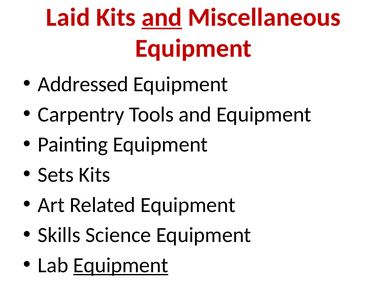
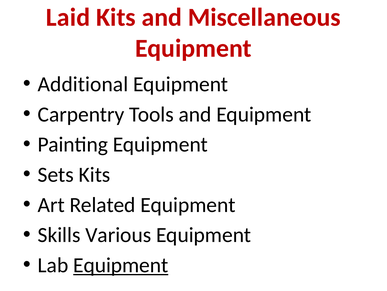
and underline: present -> none (162, 17)
Addressed: Addressed -> Additional (83, 84)
Science: Science -> Various (118, 235)
